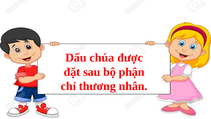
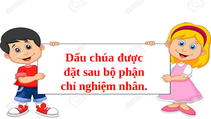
thương: thương -> nghiệm (97, 86)
